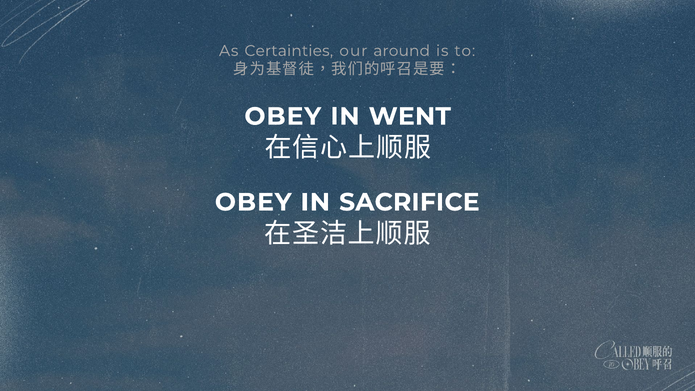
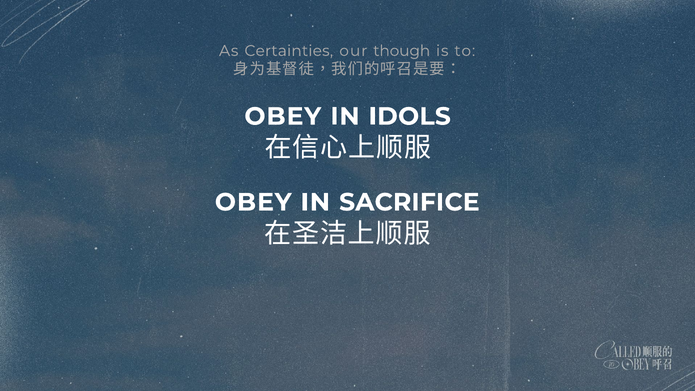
around: around -> though (402, 51)
WENT: WENT -> IDOLS (410, 116)
